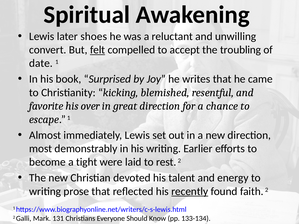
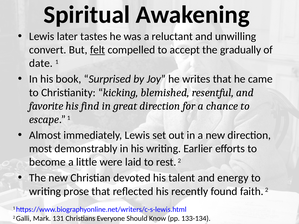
shoes: shoes -> tastes (94, 36)
troubling: troubling -> gradually (241, 50)
over: over -> find (90, 106)
tight: tight -> little (87, 162)
recently underline: present -> none (190, 192)
